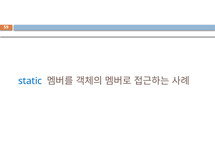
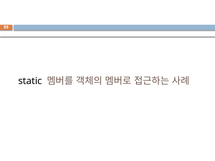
static colour: blue -> black (30, 81)
